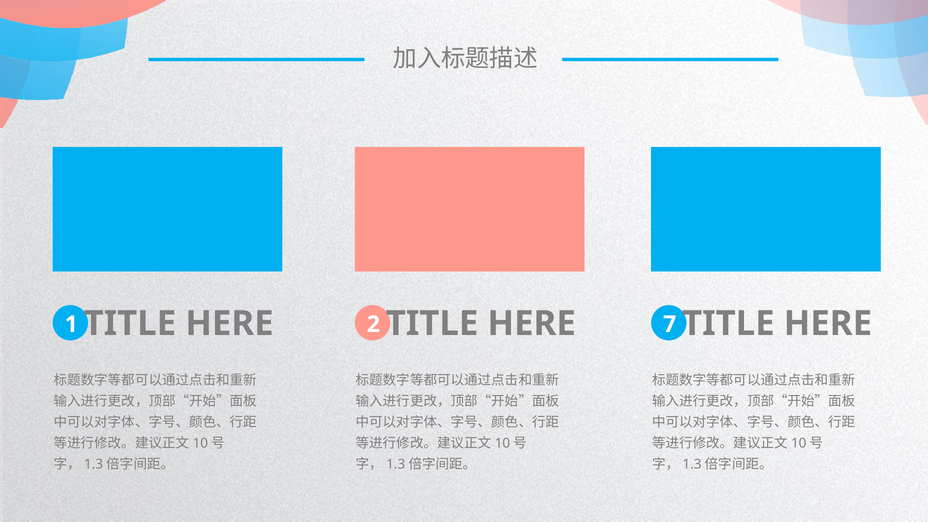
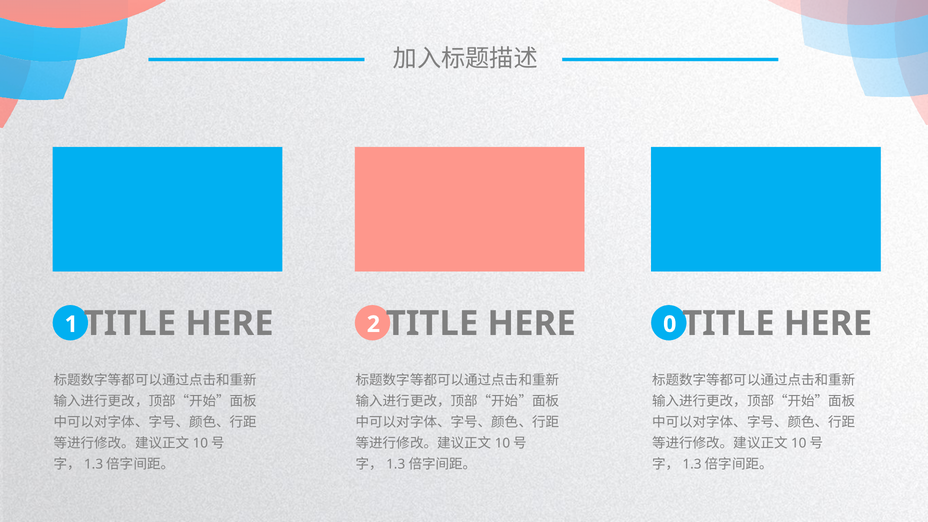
7: 7 -> 0 (670, 324)
